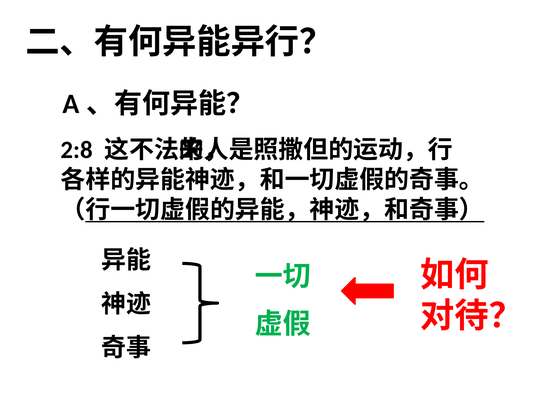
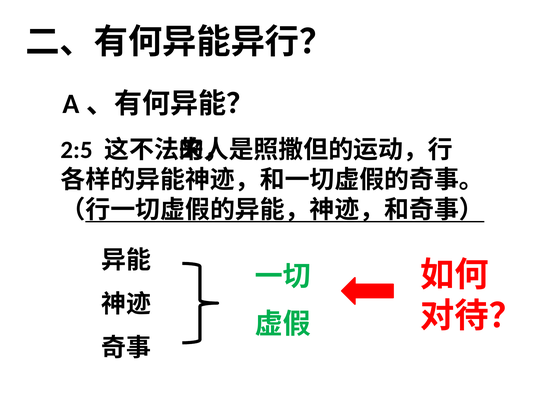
2:8: 2:8 -> 2:5 (77, 150)
